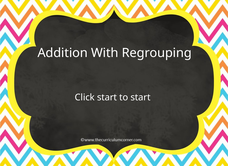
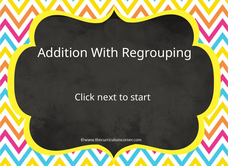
Click start: start -> next (107, 97)
